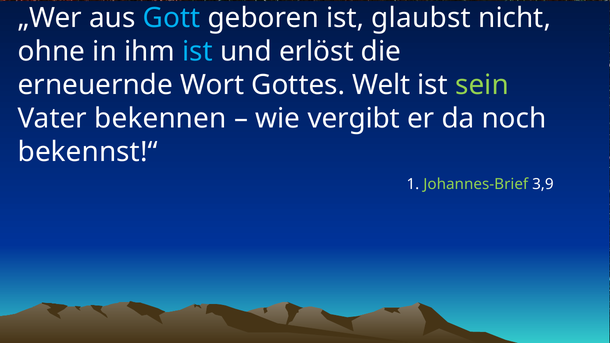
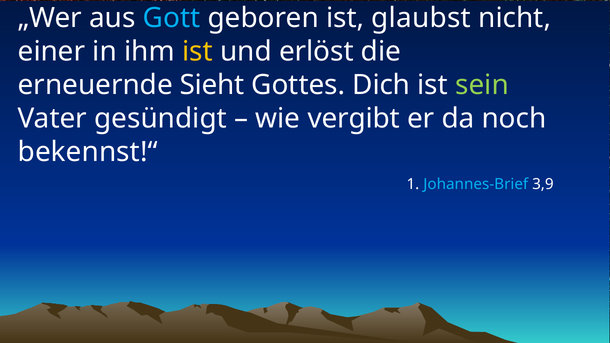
ohne: ohne -> einer (52, 52)
ist colour: light blue -> yellow (197, 52)
Wort: Wort -> Sieht (212, 85)
Welt: Welt -> Dich (381, 85)
bekennen: bekennen -> gesündigt (161, 119)
Johannes-Brief colour: light green -> light blue (476, 184)
